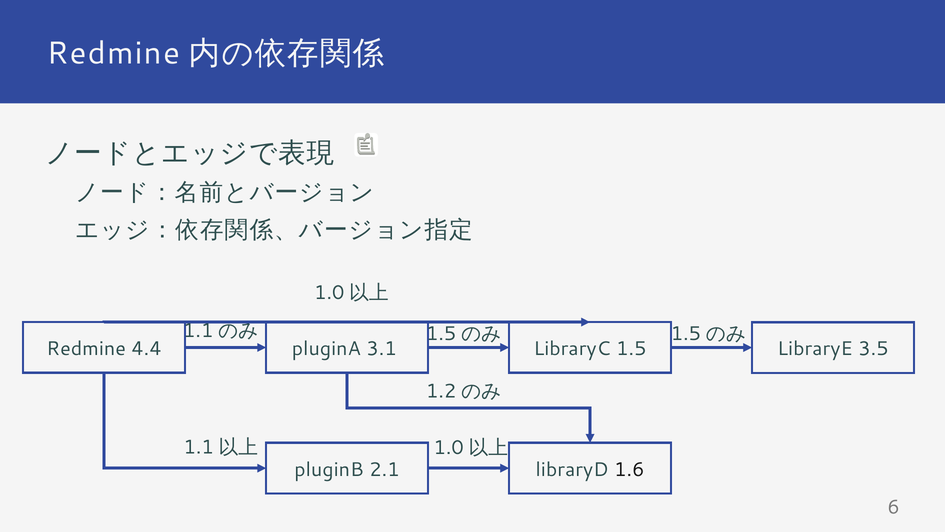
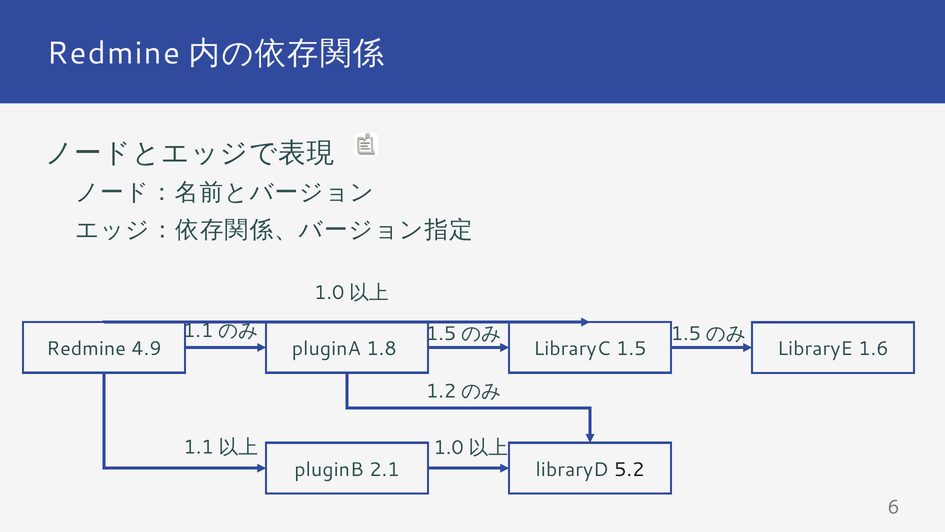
4.4: 4.4 -> 4.9 (146, 349)
3.1: 3.1 -> 1.8 (382, 349)
3.5: 3.5 -> 1.6 (873, 349)
1.6: 1.6 -> 5.2 (629, 469)
